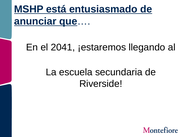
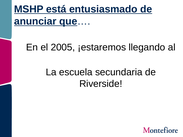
2041: 2041 -> 2005 (63, 47)
